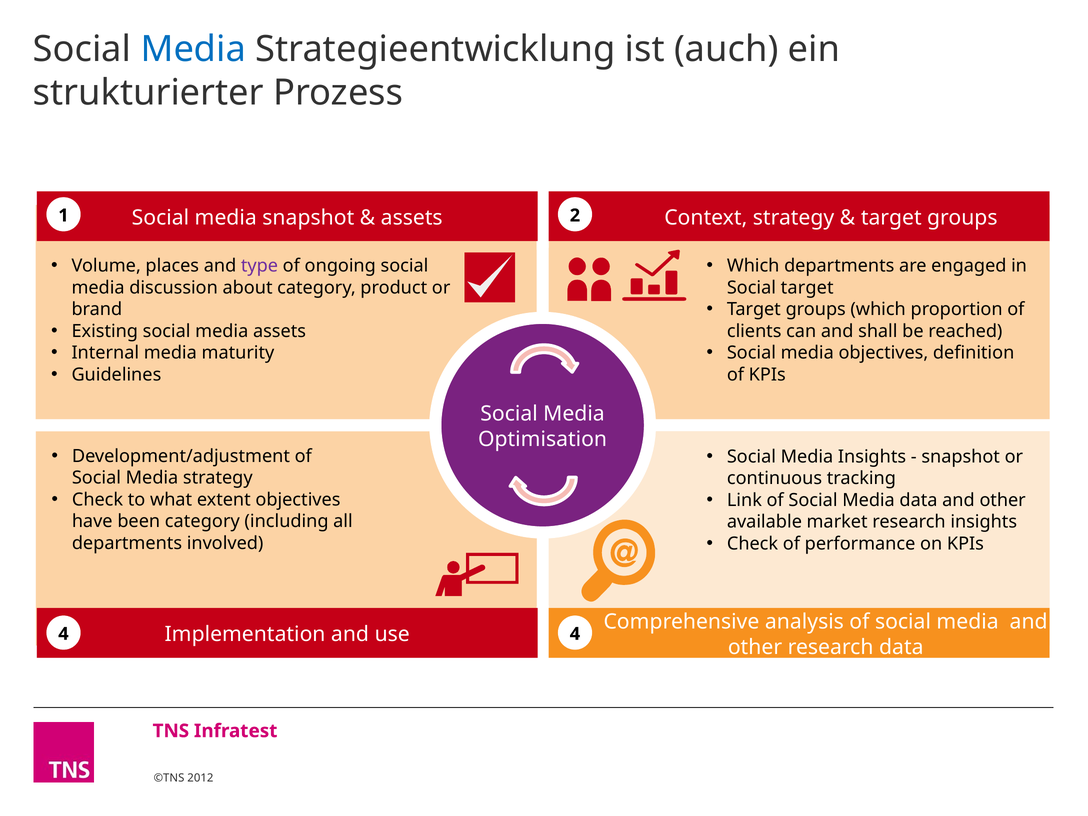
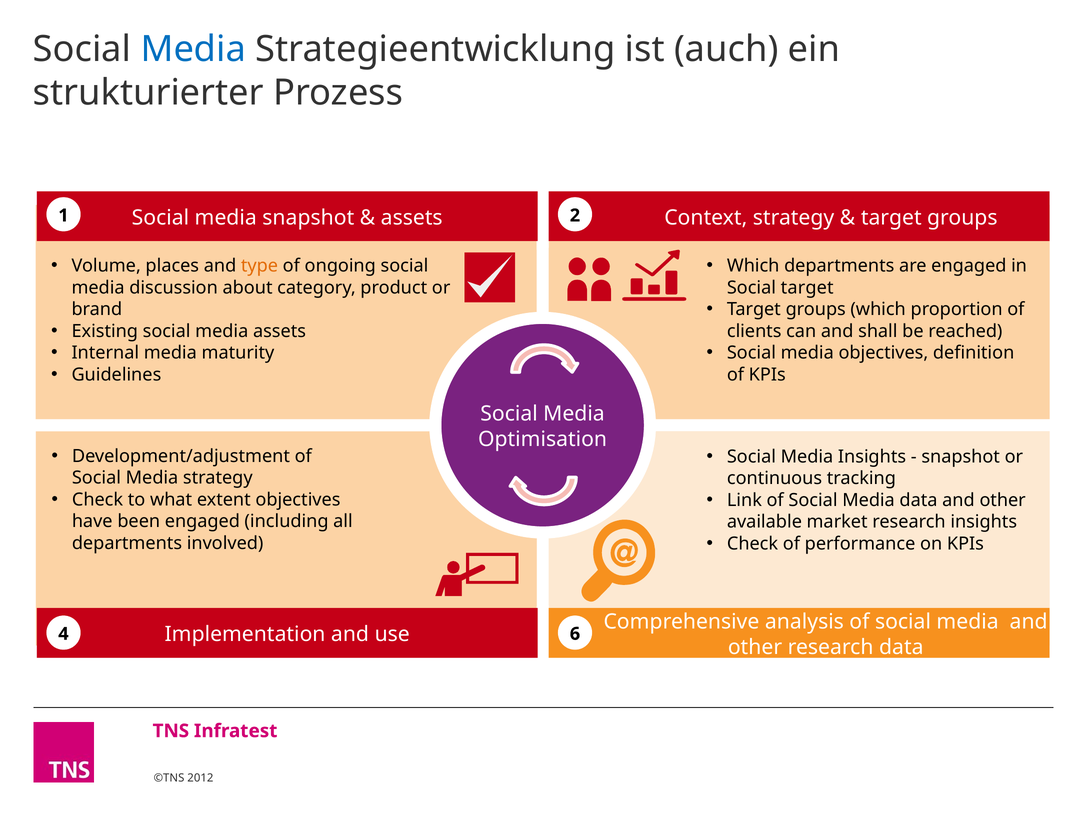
type colour: purple -> orange (259, 266)
been category: category -> engaged (202, 521)
4 4: 4 -> 6 (575, 634)
